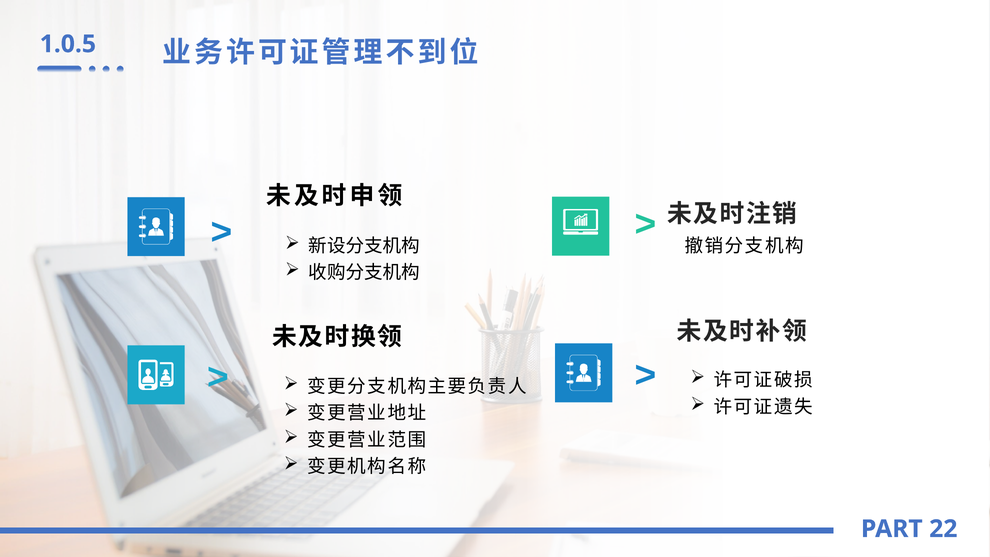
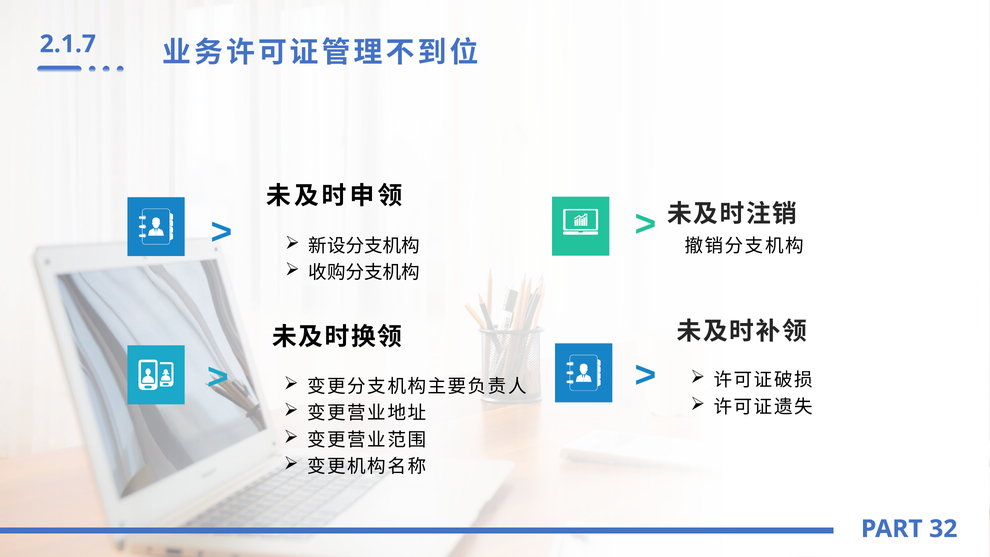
1.0.5: 1.0.5 -> 2.1.7 (68, 44)
22: 22 -> 32 (943, 529)
